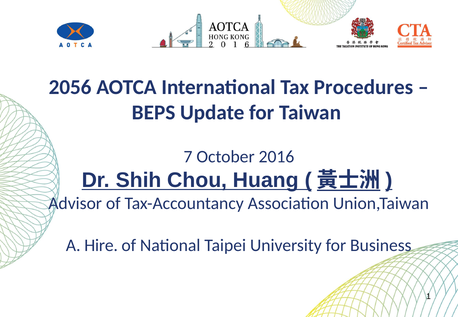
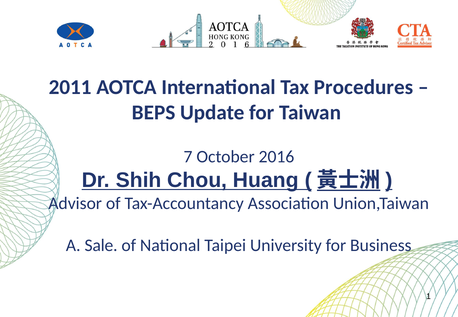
2056: 2056 -> 2011 (70, 87)
Hire: Hire -> Sale (101, 246)
